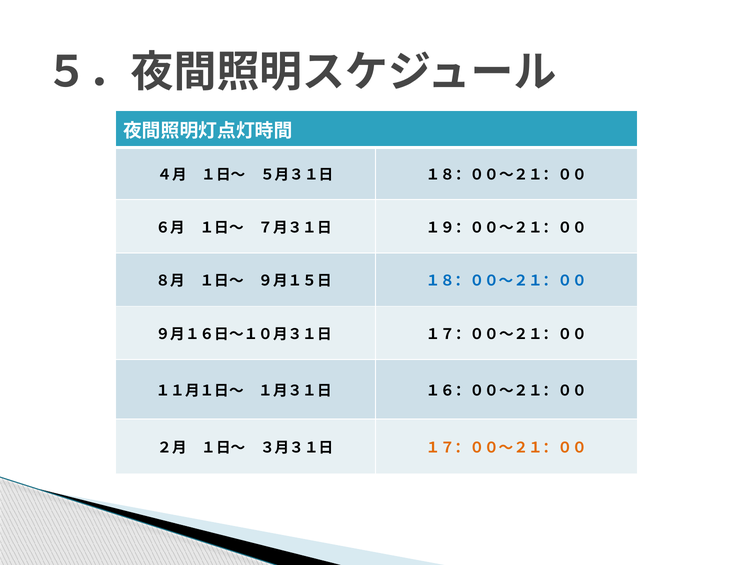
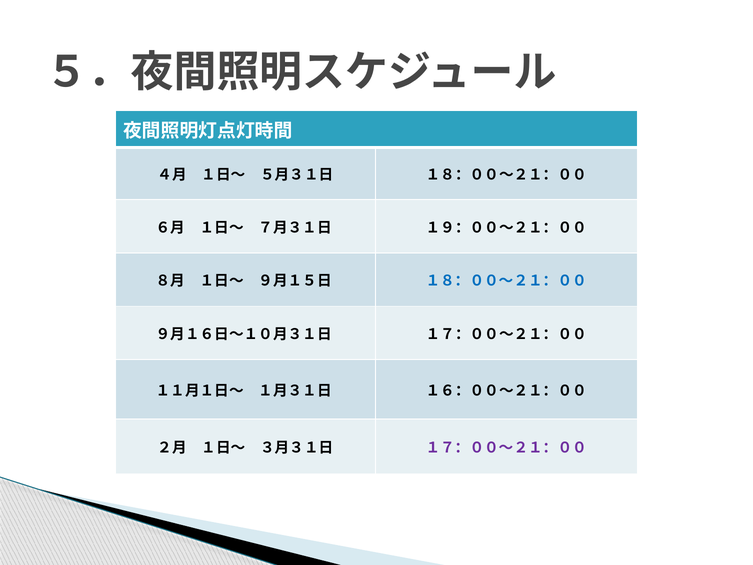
１７：００～２１：００ colour: orange -> purple (506, 448)
